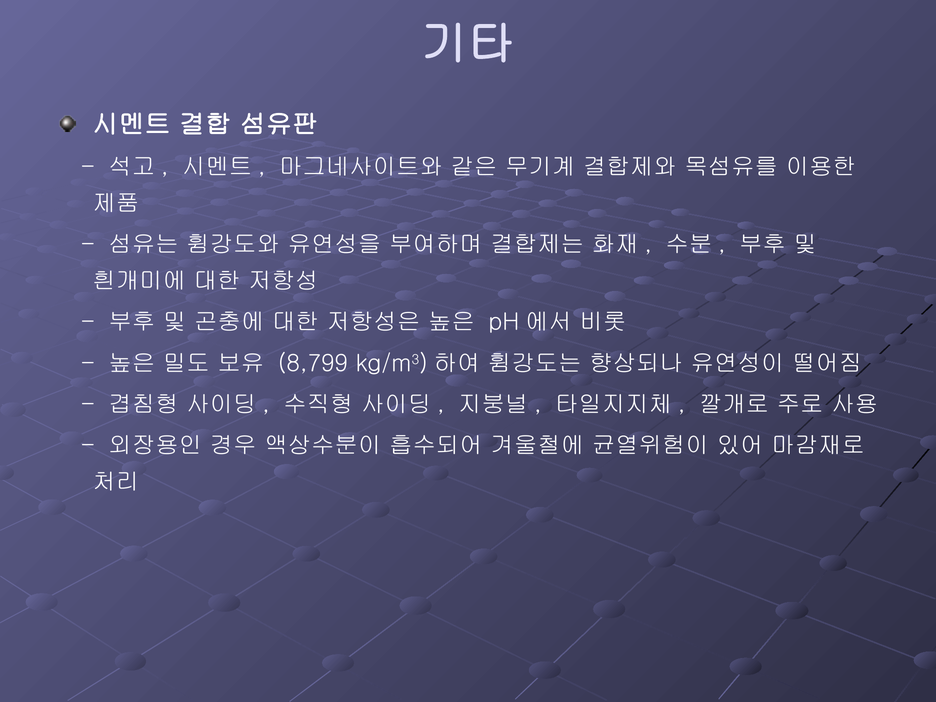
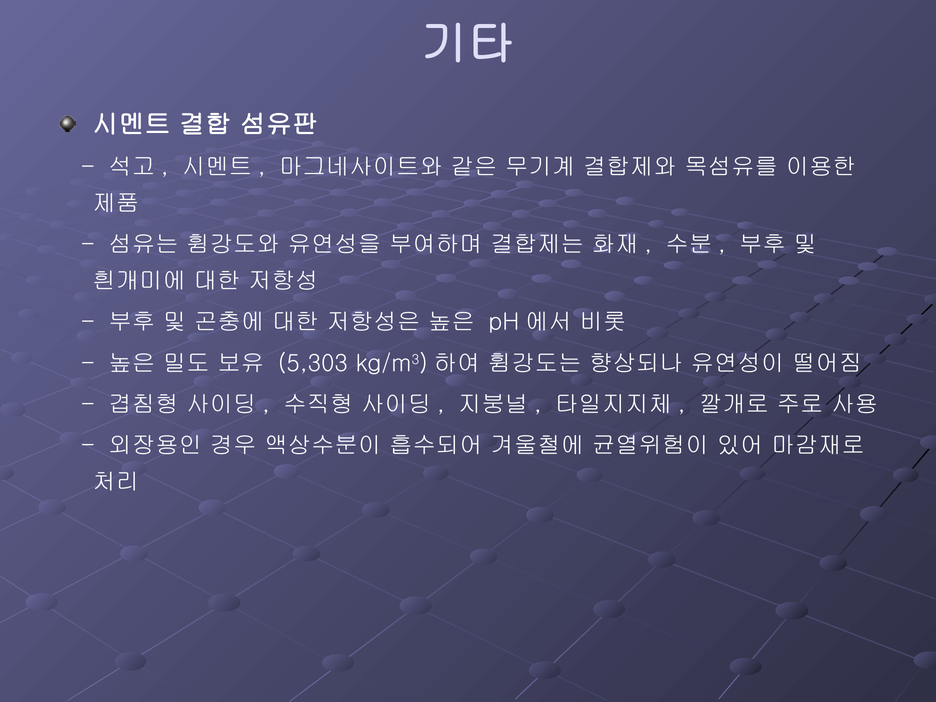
8,799: 8,799 -> 5,303 (313, 363)
